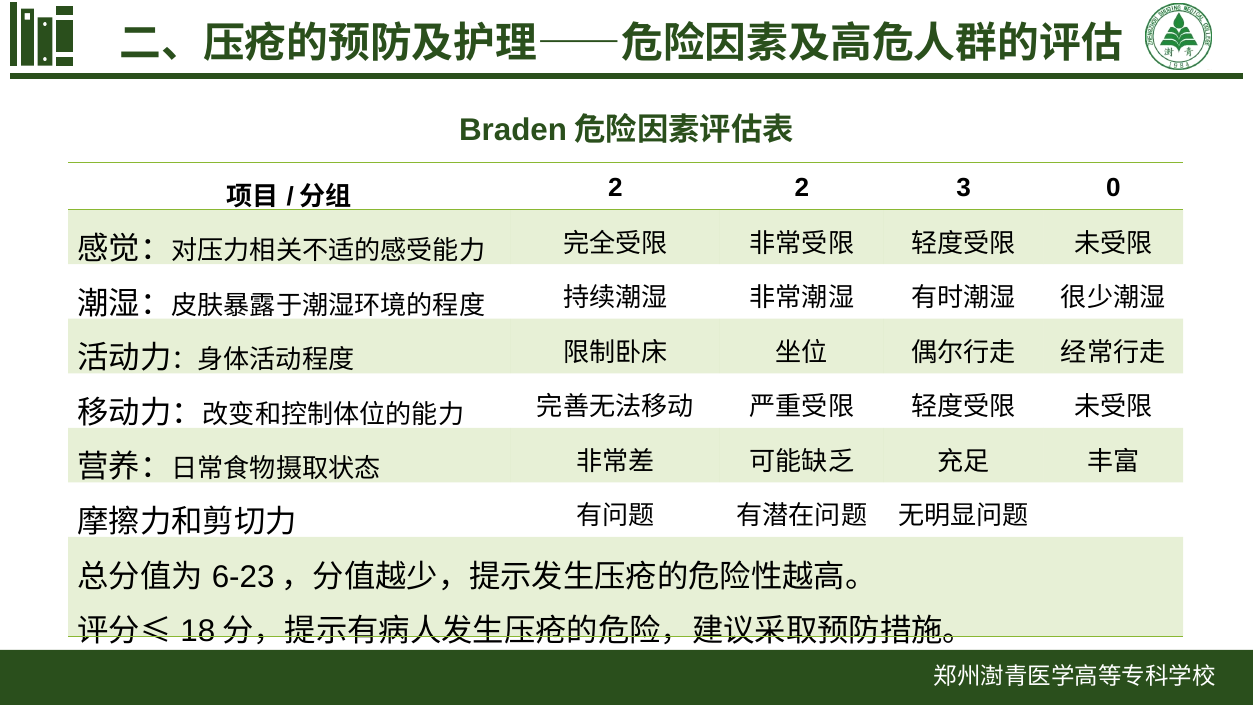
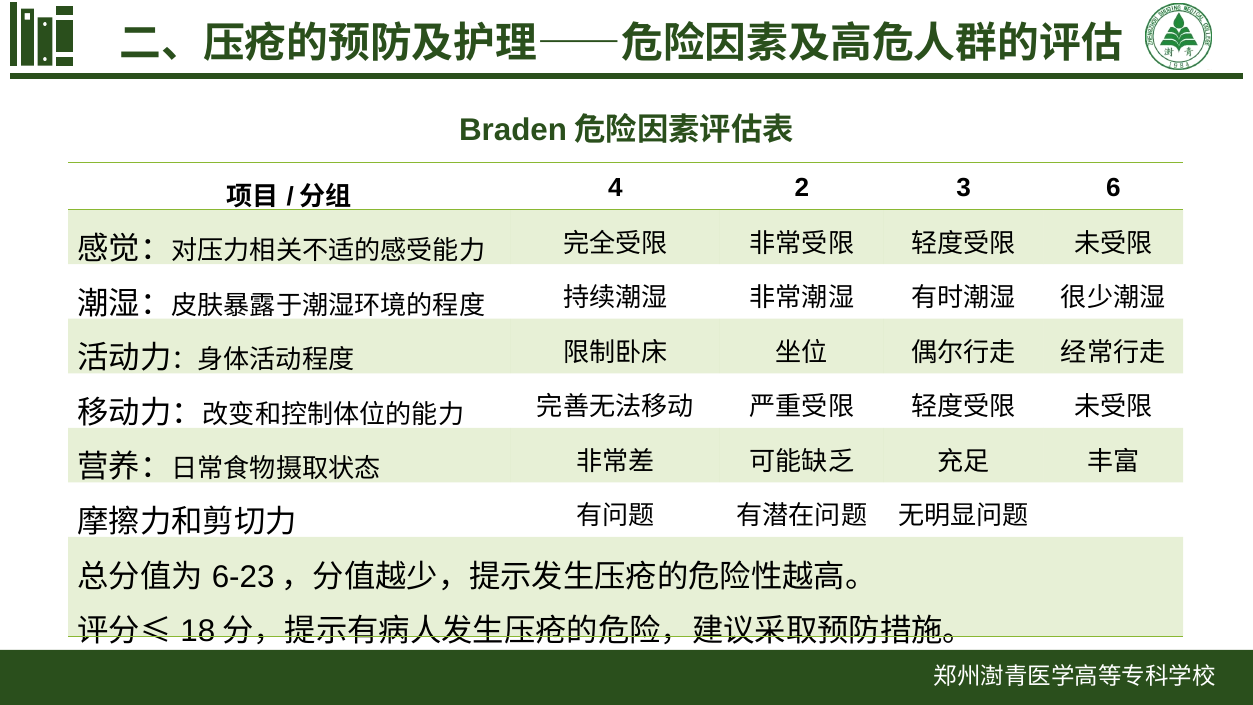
2: 2 -> 4 (615, 188)
0: 0 -> 6 (1113, 188)
